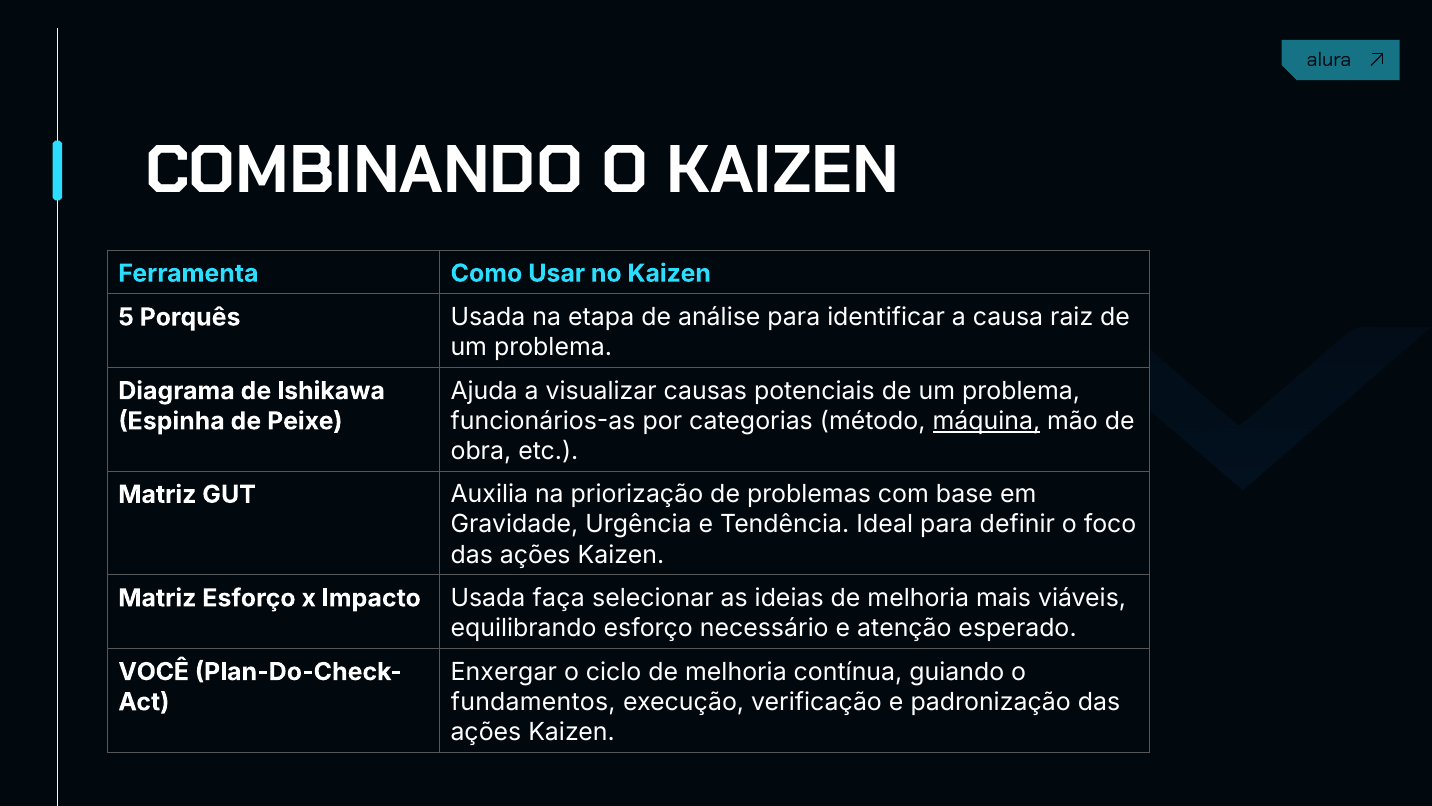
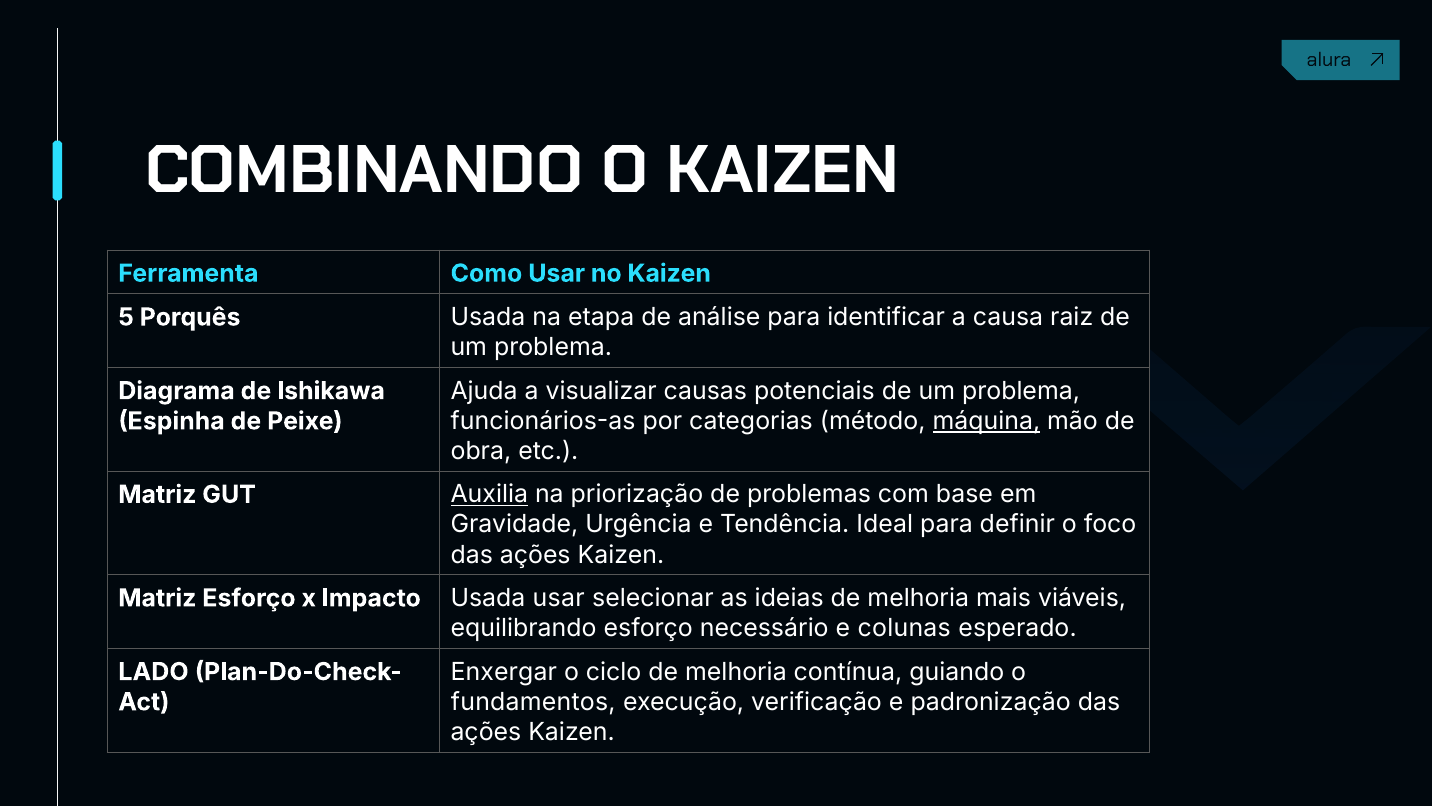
Auxilia underline: none -> present (489, 494)
Usada faça: faça -> usar (559, 598)
atenção: atenção -> colunas (904, 628)
VOCÊ: VOCÊ -> LADO (153, 671)
